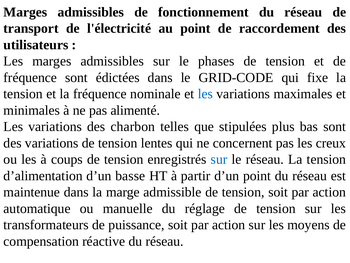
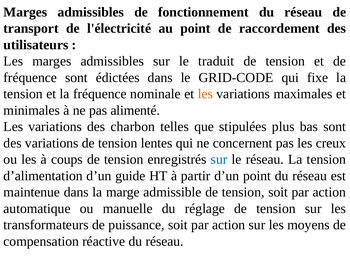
phases: phases -> traduit (216, 61)
les colour: blue -> orange (205, 94)
basse: basse -> guide (130, 175)
